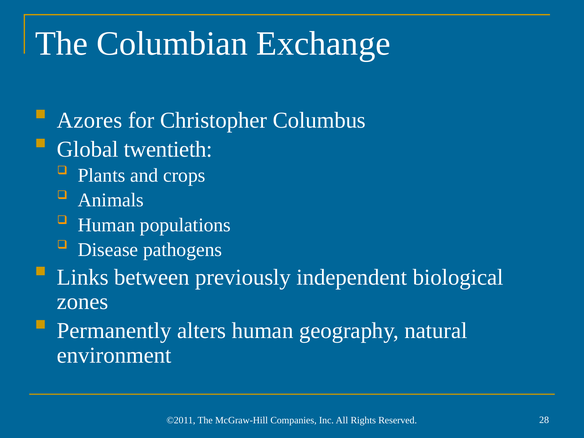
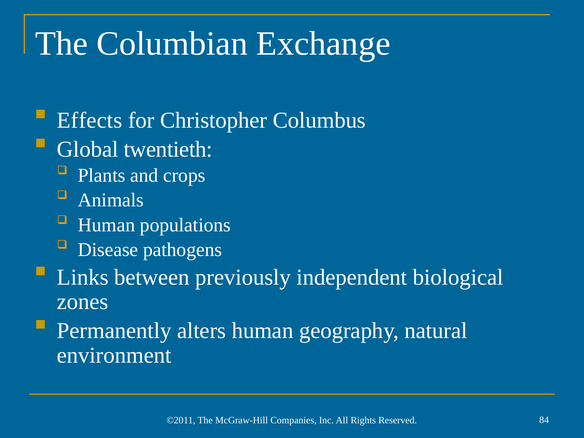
Azores: Azores -> Effects (90, 120)
28: 28 -> 84 (544, 420)
